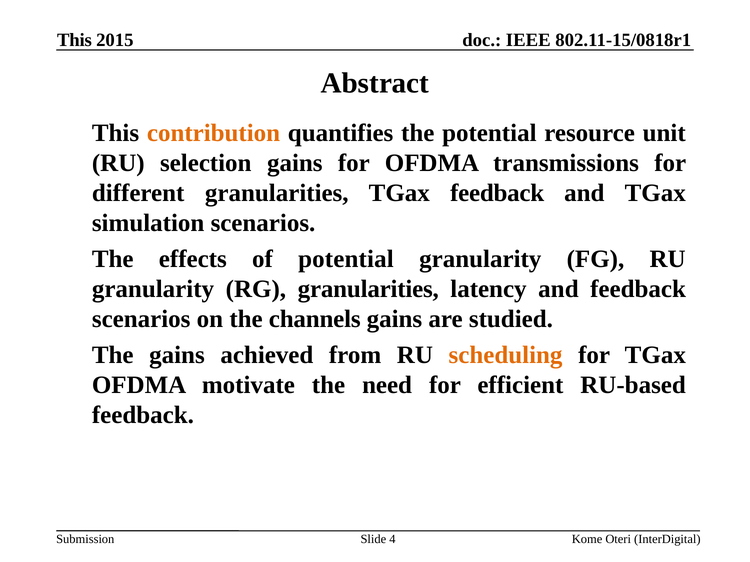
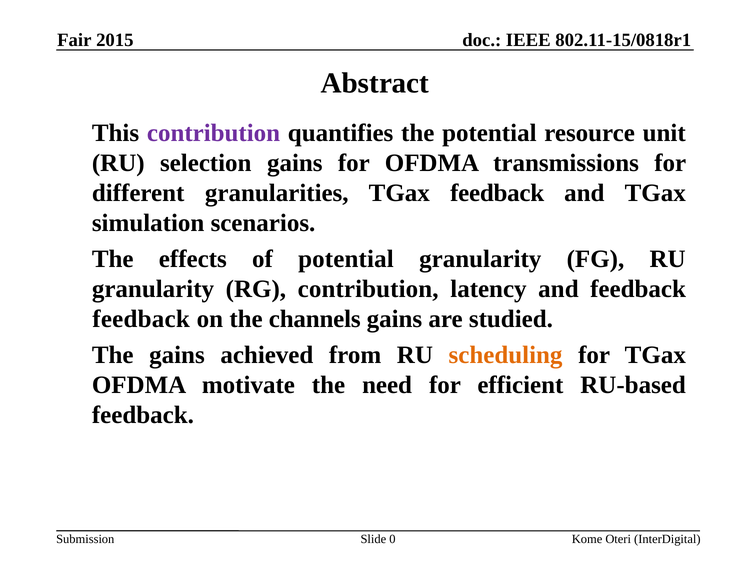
This: This -> Fair (74, 40)
contribution colour: orange -> purple (214, 133)
RG granularities: granularities -> contribution (368, 289)
scenarios: scenarios -> feedback (141, 319)
4: 4 -> 0 (392, 539)
